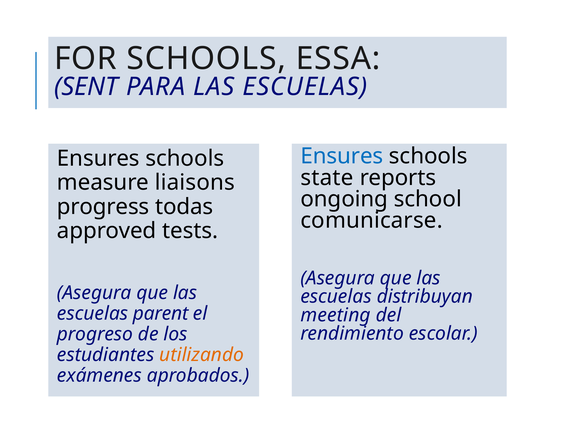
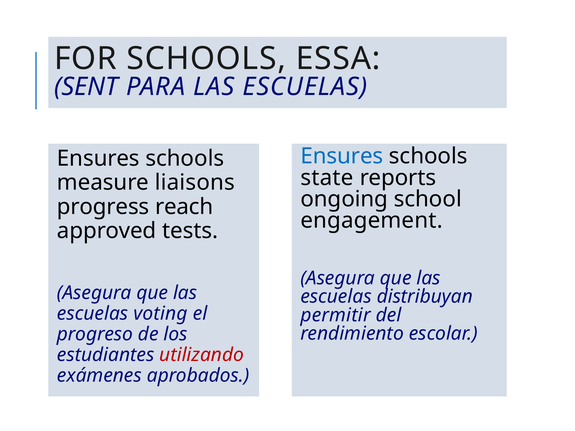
todas: todas -> reach (184, 207)
comunicarse: comunicarse -> engagement (372, 221)
parent: parent -> voting (160, 314)
meeting: meeting -> permitir (336, 315)
utilizando colour: orange -> red (202, 355)
